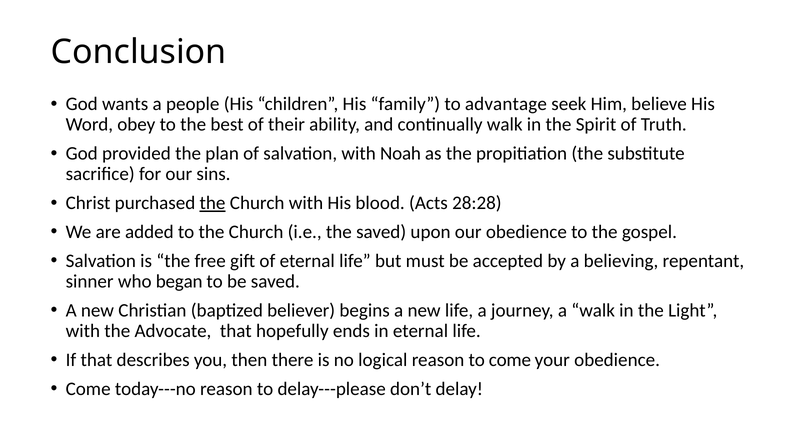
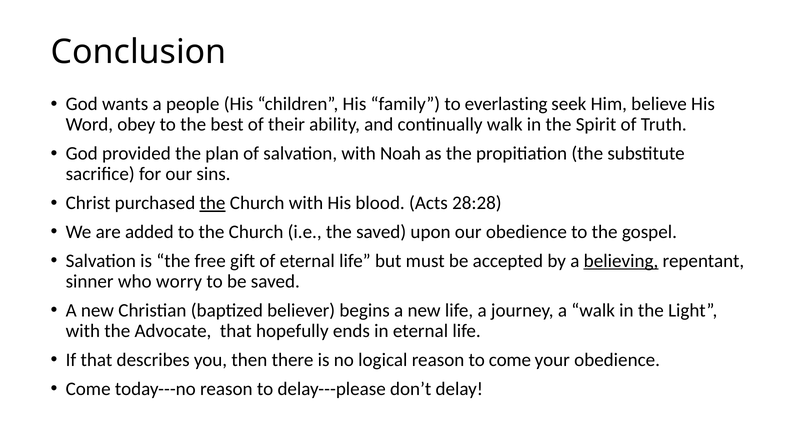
advantage: advantage -> everlasting (506, 104)
believing underline: none -> present (621, 261)
began: began -> worry (179, 281)
